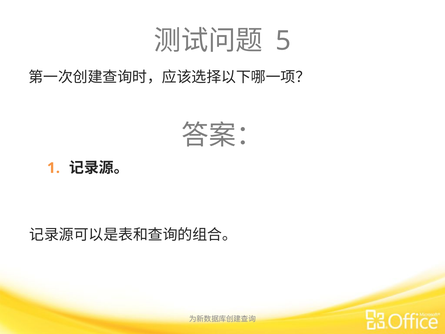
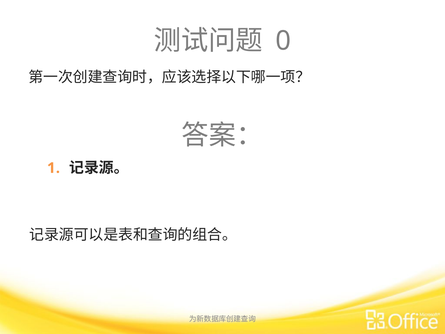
5: 5 -> 0 (283, 41)
